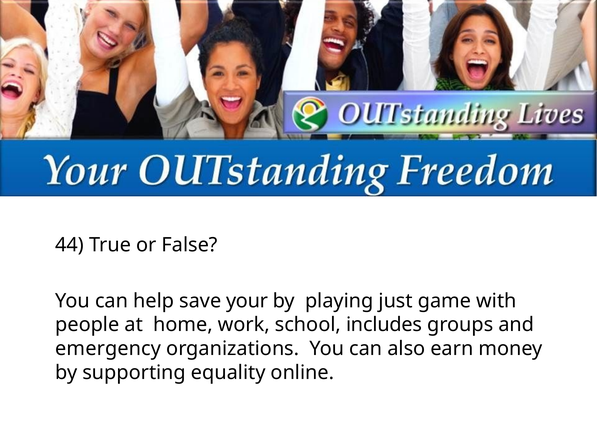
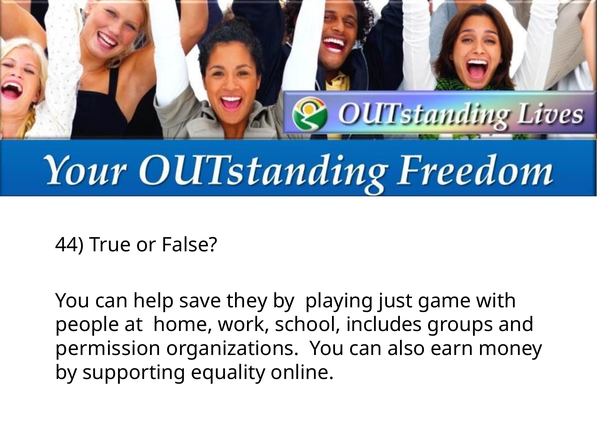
your: your -> they (247, 301)
emergency: emergency -> permission (108, 348)
